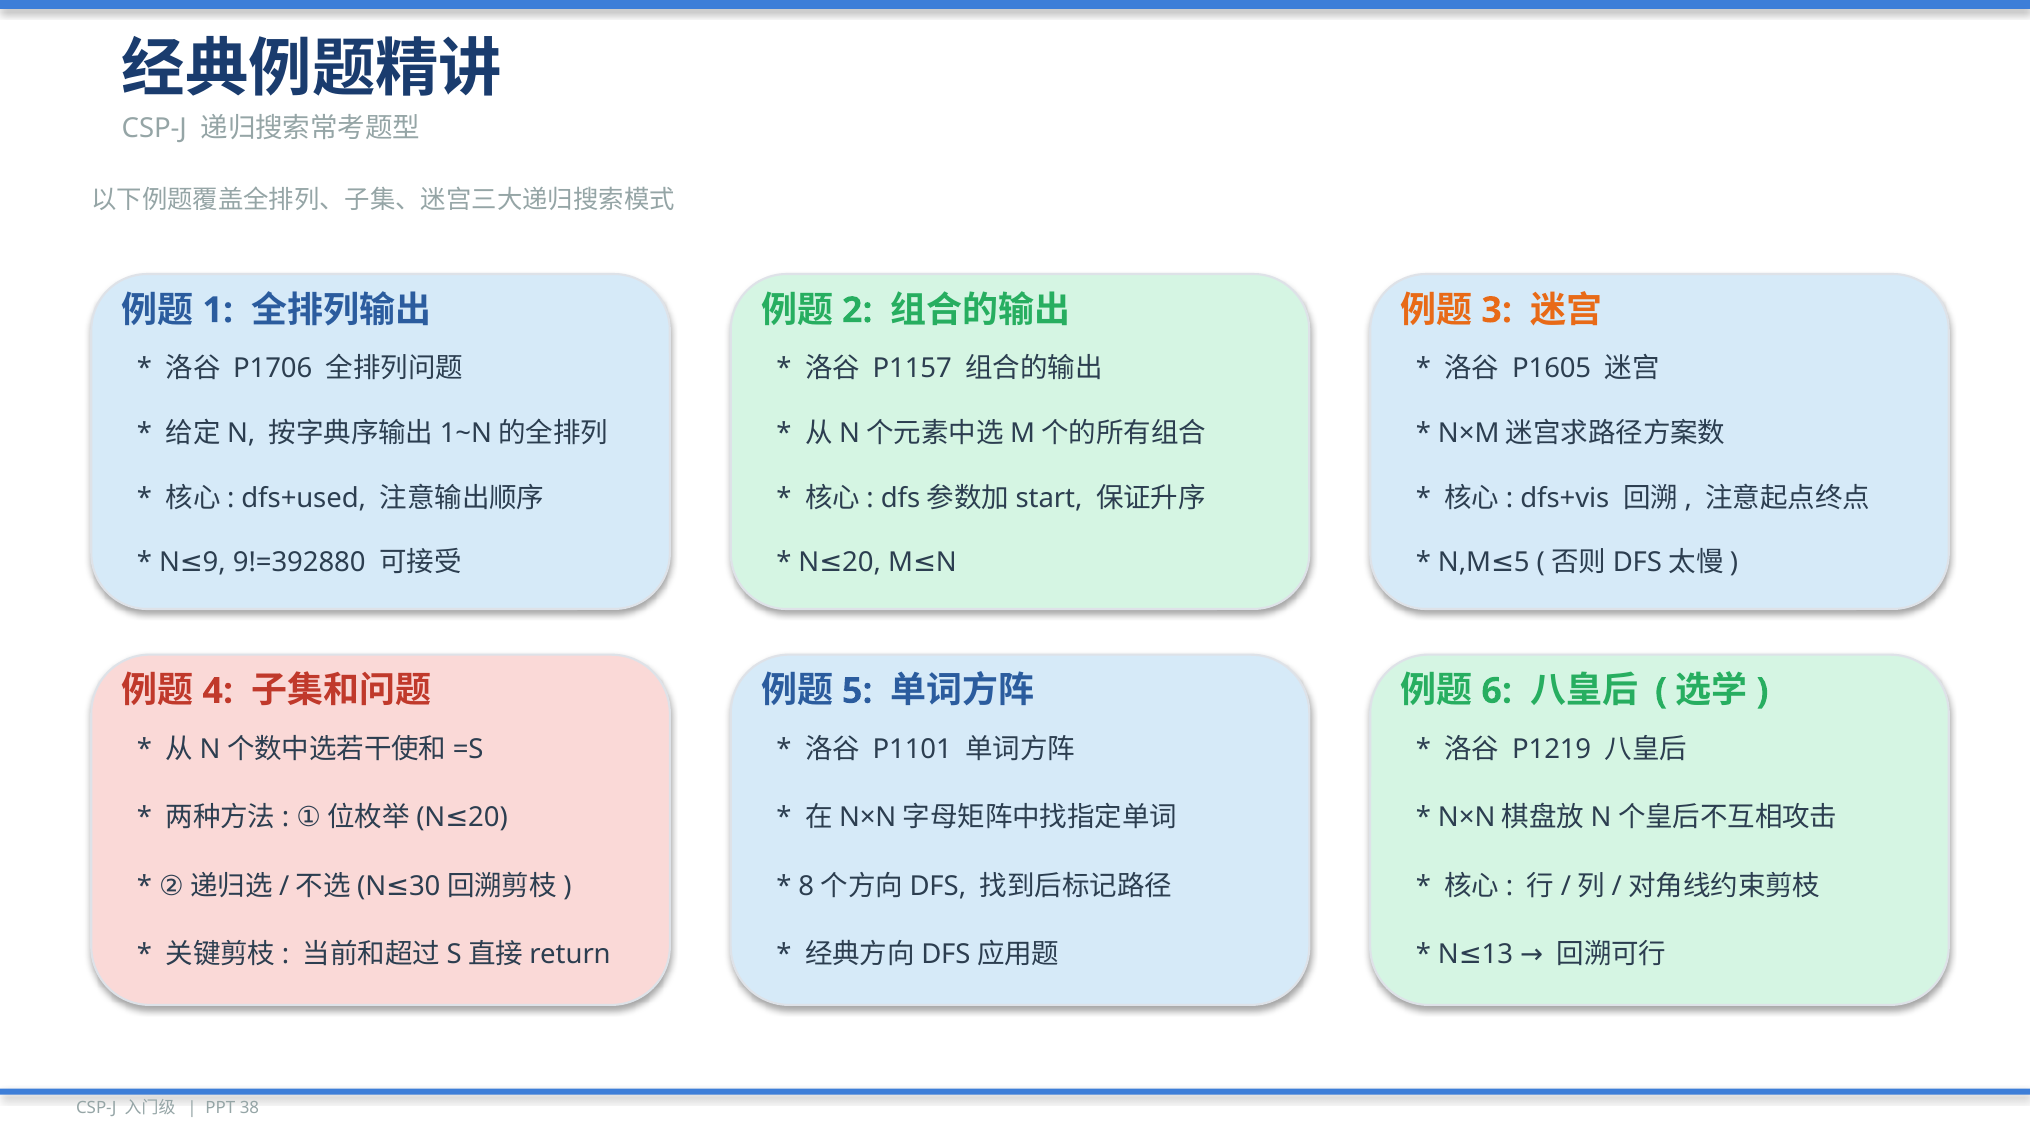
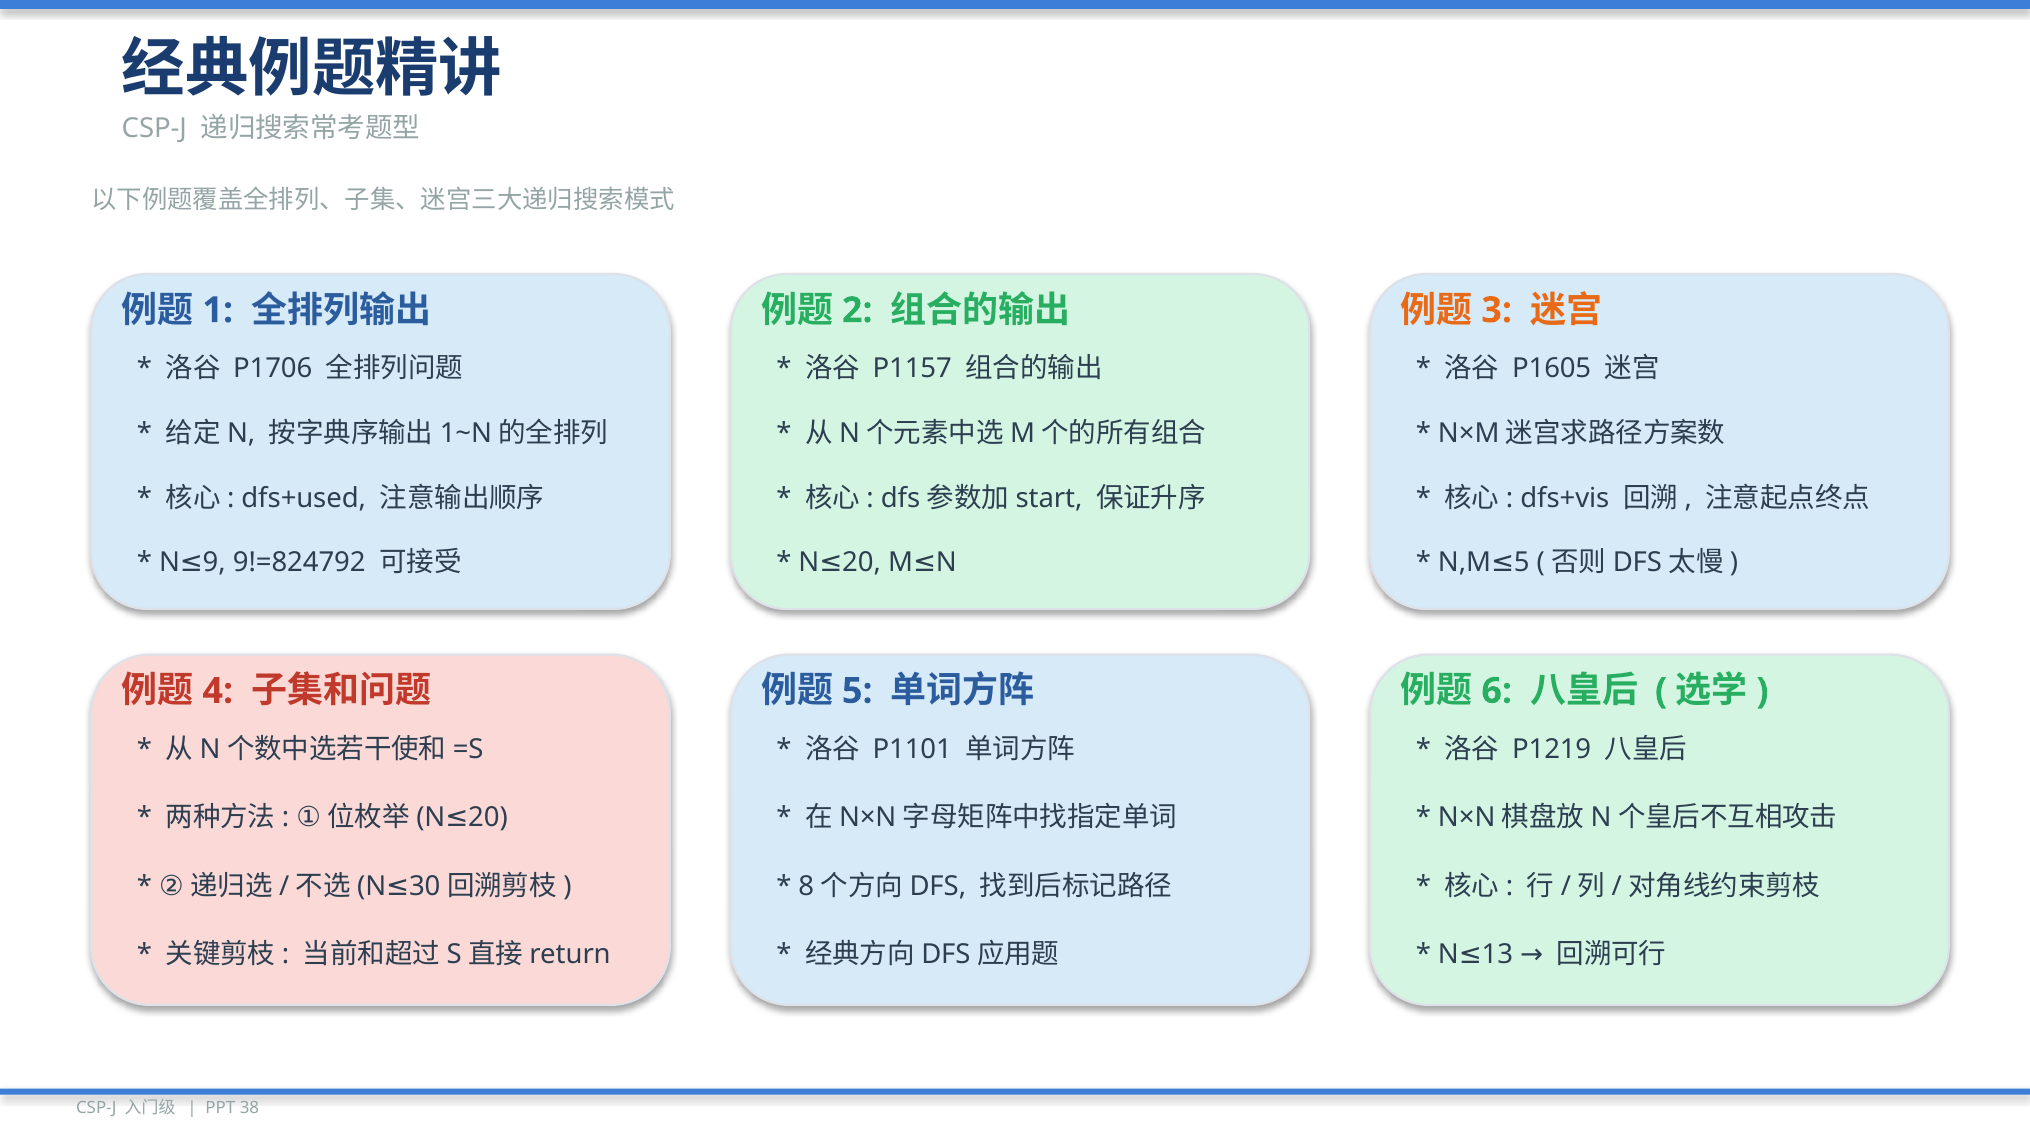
9!=392880: 9!=392880 -> 9!=824792 (299, 563)
